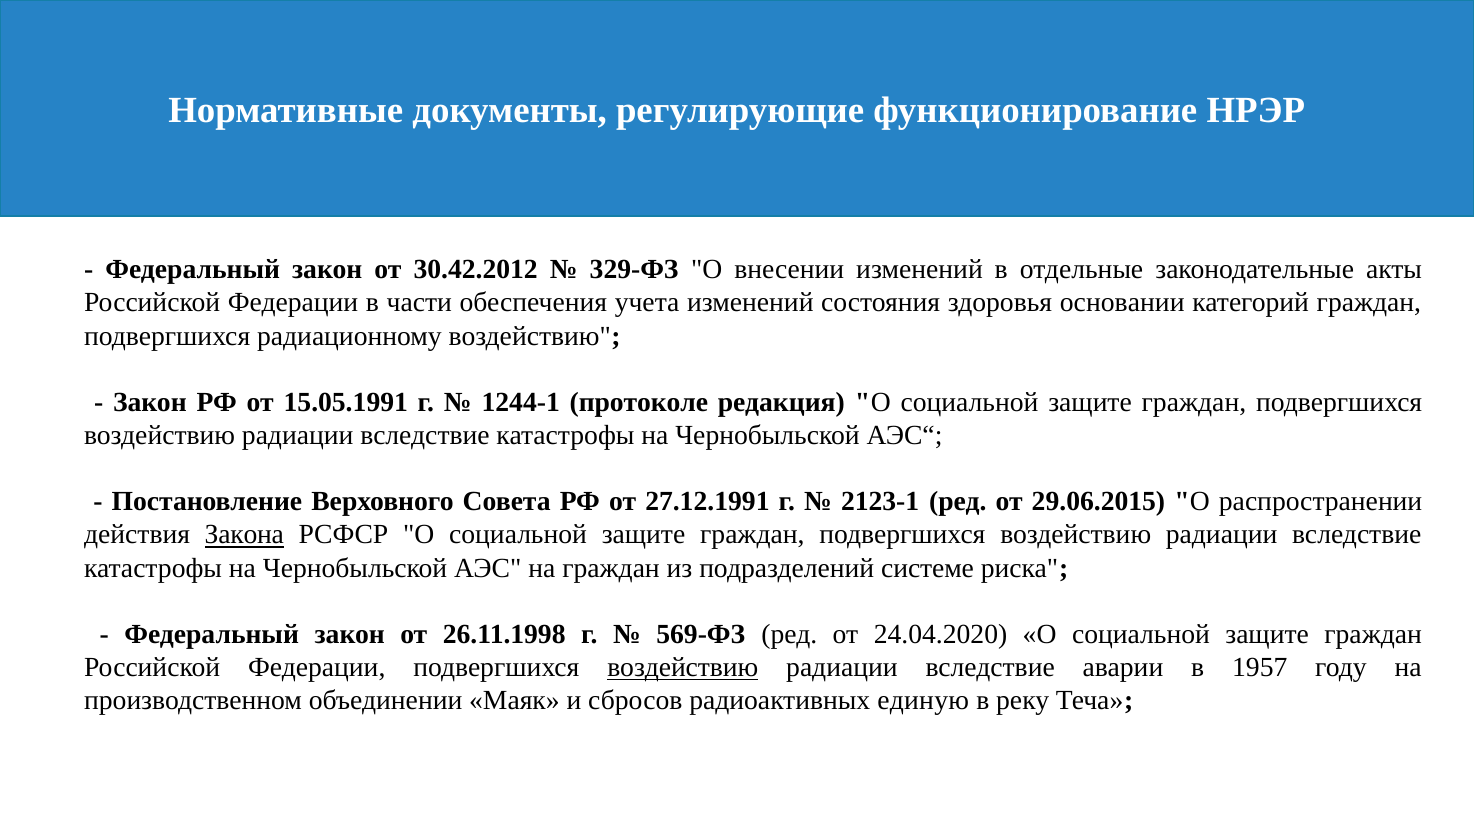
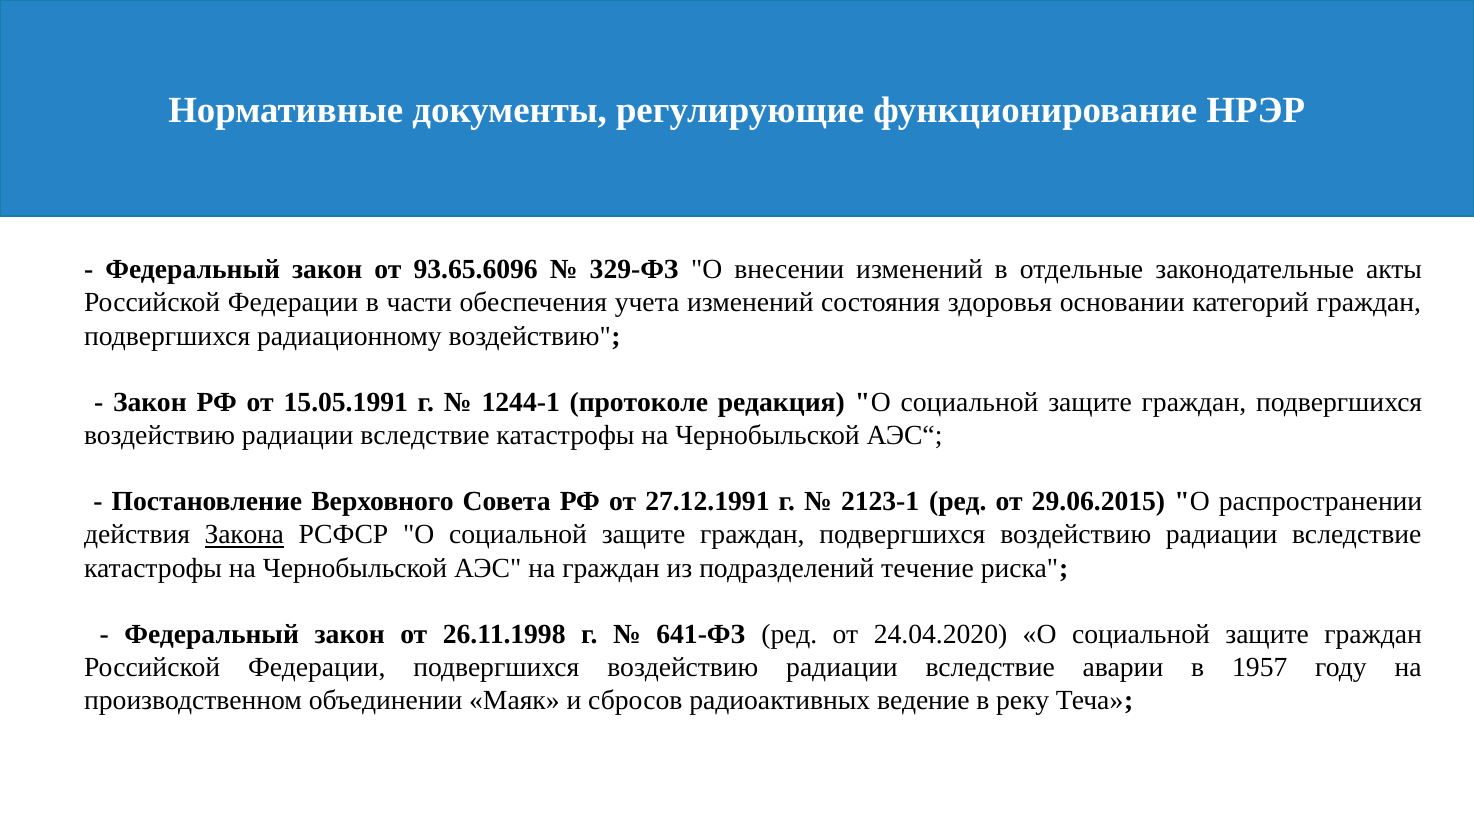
30.42.2012: 30.42.2012 -> 93.65.6096 (476, 270)
системе: системе -> течение (927, 568)
569-ФЗ: 569-ФЗ -> 641-ФЗ (701, 634)
воздействию underline: present -> none (683, 668)
единую: единую -> ведение (923, 701)
